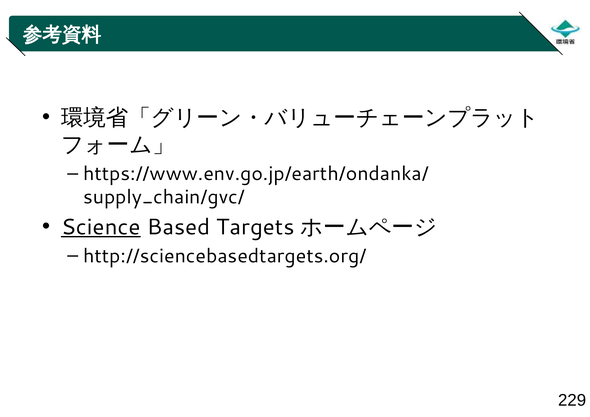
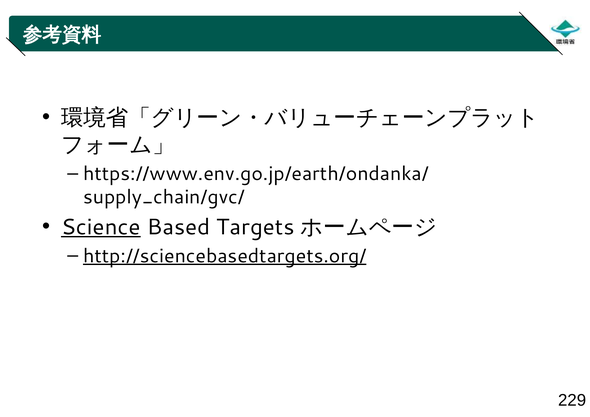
http://sciencebasedtargets.org/ underline: none -> present (225, 256)
